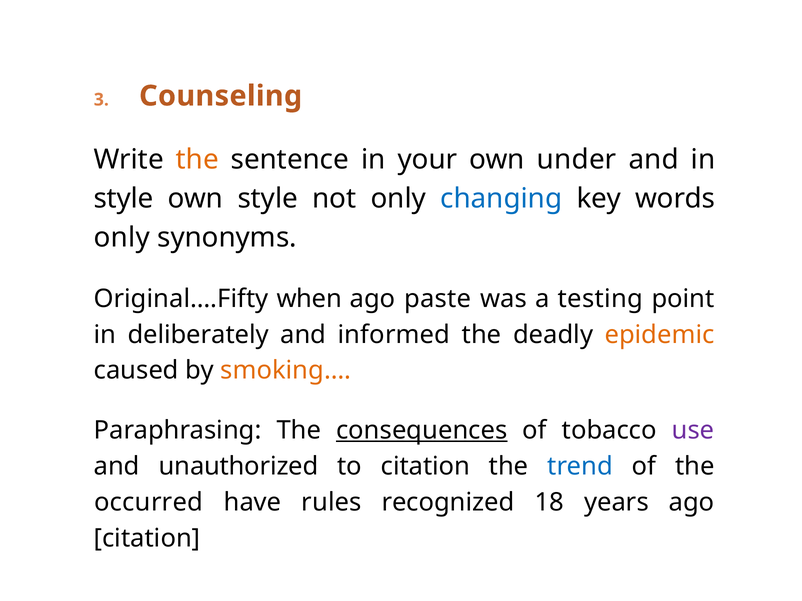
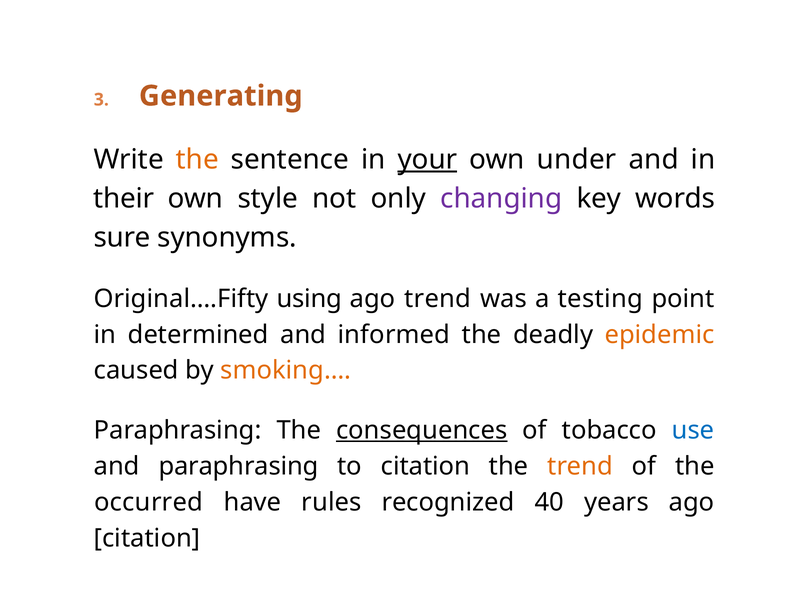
Counseling: Counseling -> Generating (221, 96)
your underline: none -> present (427, 160)
style: style -> their (124, 199)
changing colour: blue -> purple (501, 199)
only: only -> sure (122, 238)
when: when -> using (309, 299)
ago paste: paste -> trend (438, 299)
deliberately: deliberately -> determined (198, 335)
use colour: purple -> blue (693, 431)
and unauthorized: unauthorized -> paraphrasing (239, 467)
trend colour: blue -> orange (580, 467)
18: 18 -> 40 (549, 503)
